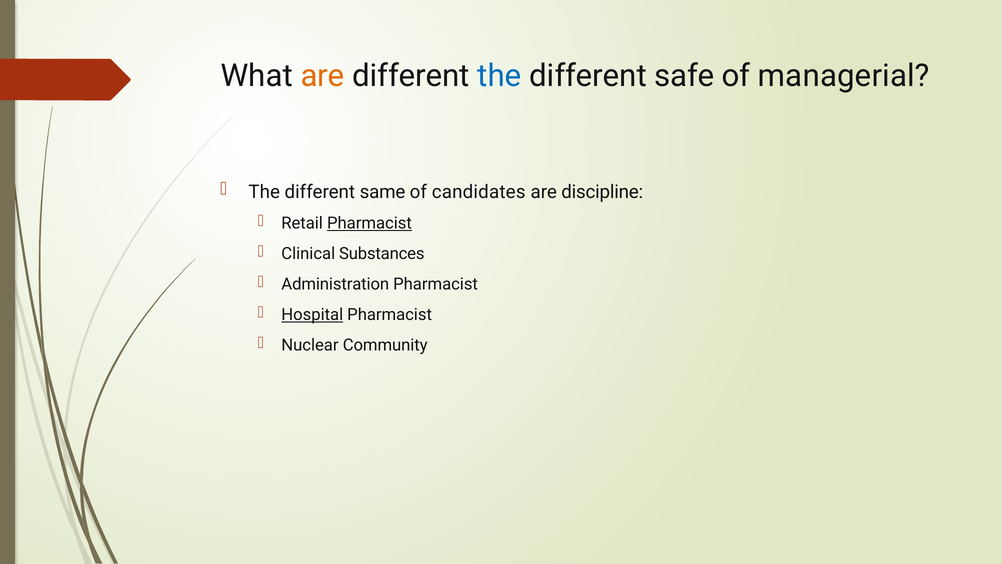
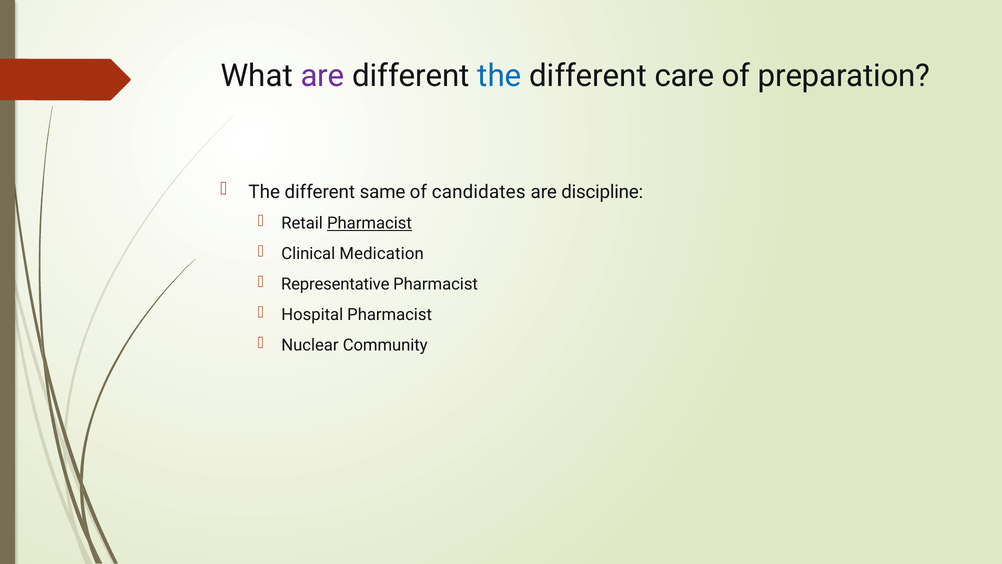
are colour: orange -> purple (323, 76)
safe: safe -> care (684, 76)
managerial: managerial -> preparation (844, 76)
Substances: Substances -> Medication (382, 254)
Administration: Administration -> Representative (335, 284)
Hospital underline: present -> none (312, 315)
